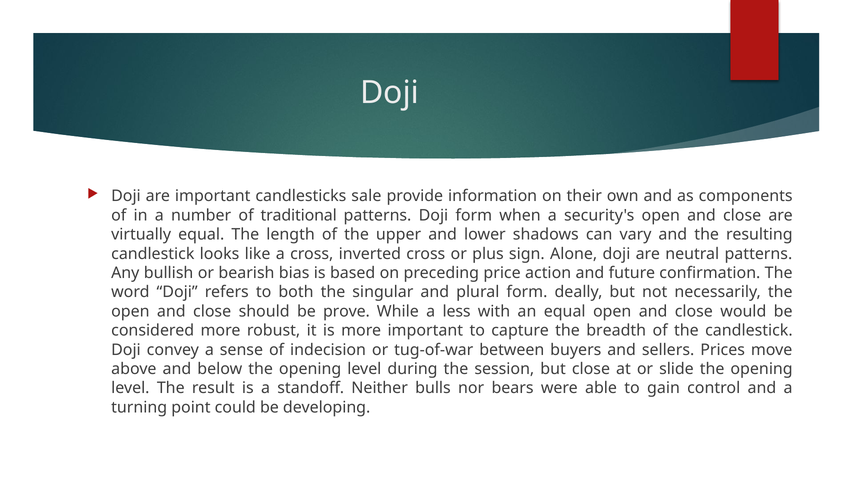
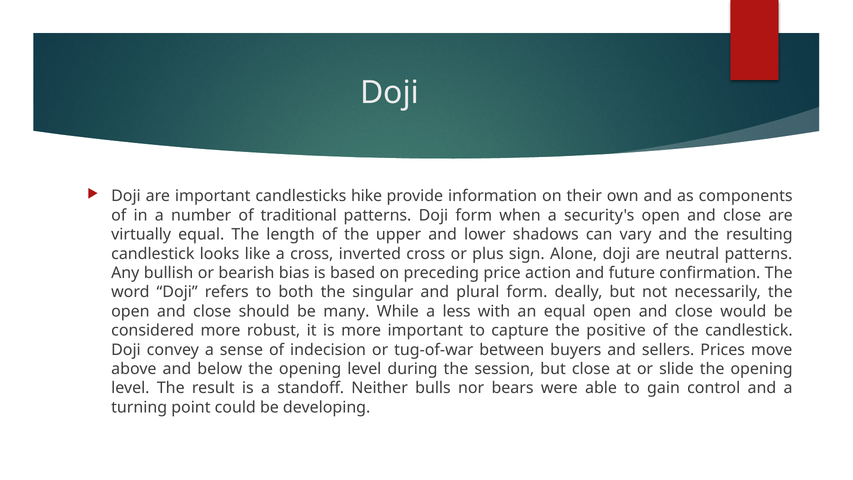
sale: sale -> hike (367, 196)
prove: prove -> many (346, 311)
breadth: breadth -> positive (616, 330)
